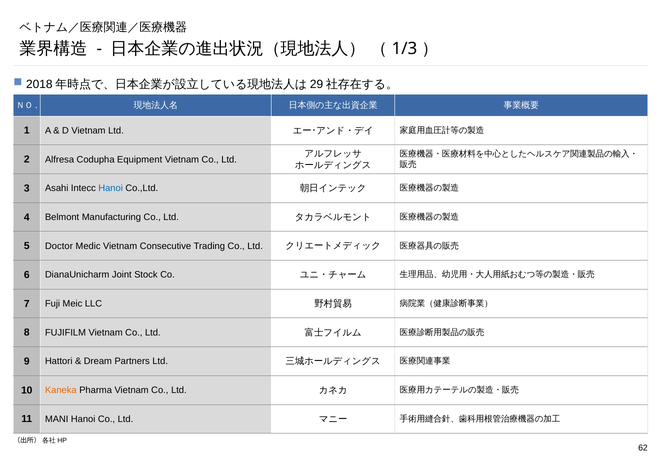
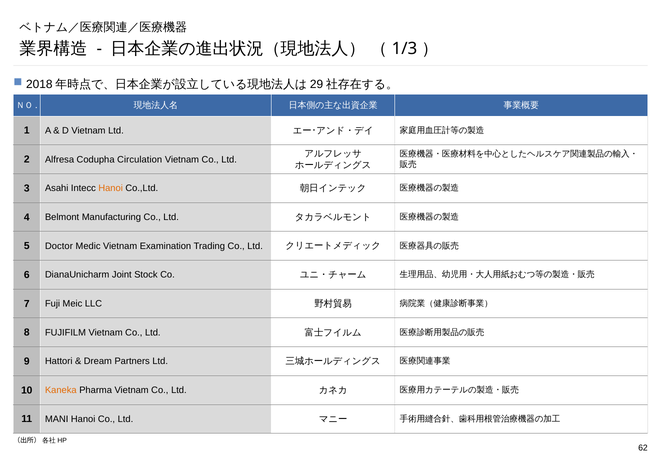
Equipment: Equipment -> Circulation (140, 159)
Hanoi colour: blue -> orange (111, 188)
Consecutive: Consecutive -> Examination (166, 246)
